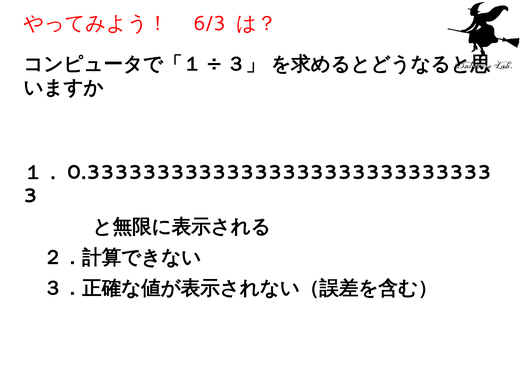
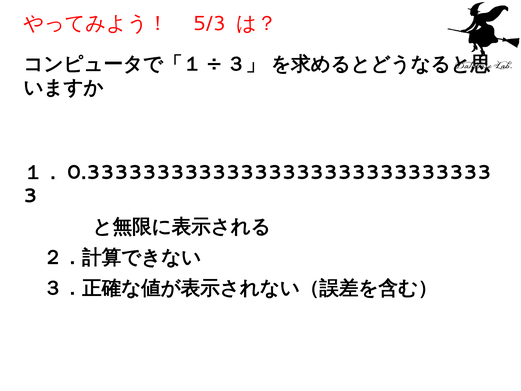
6/3: 6/3 -> 5/3 (209, 23)
